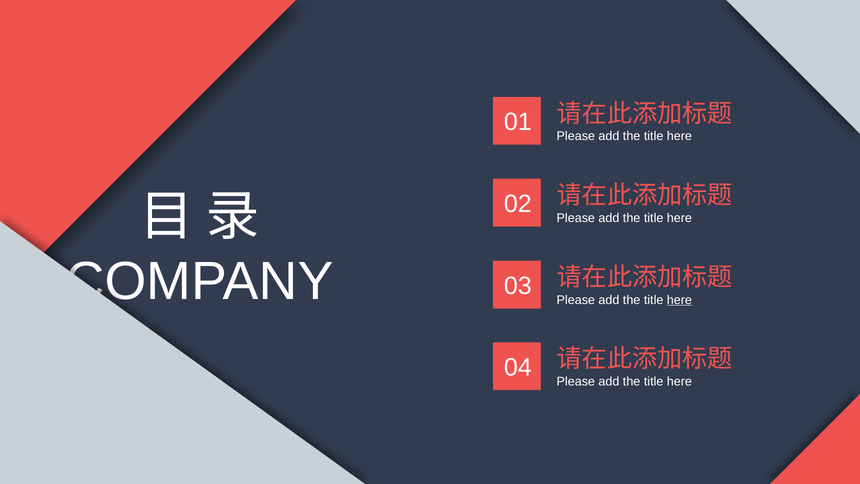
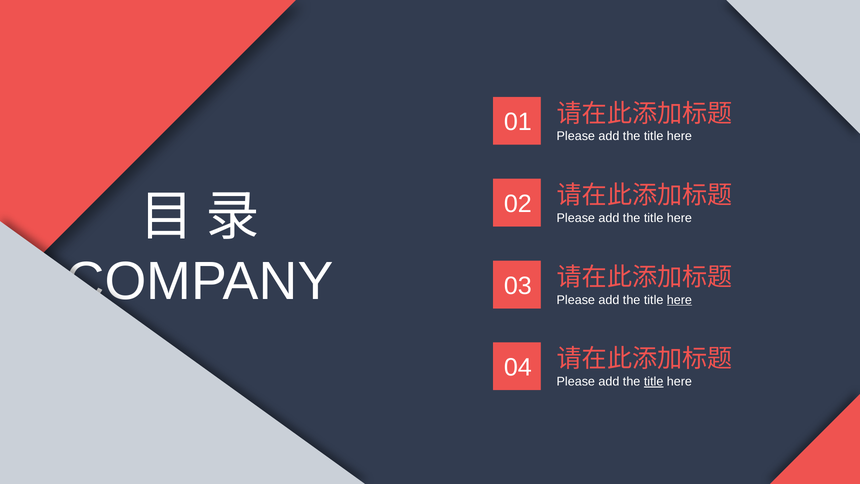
title underline: none -> present (654, 381)
